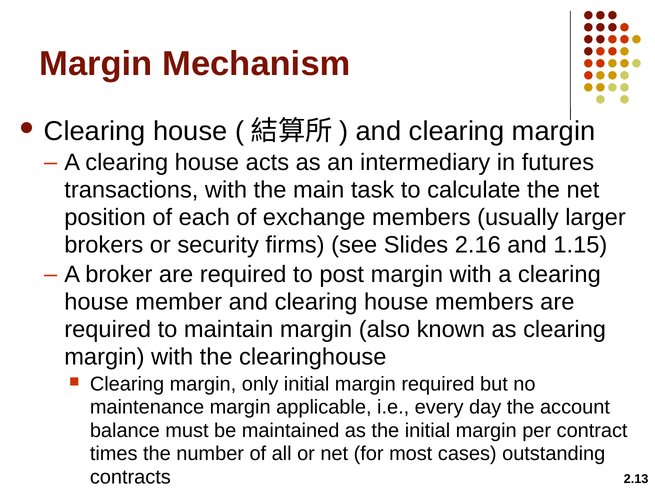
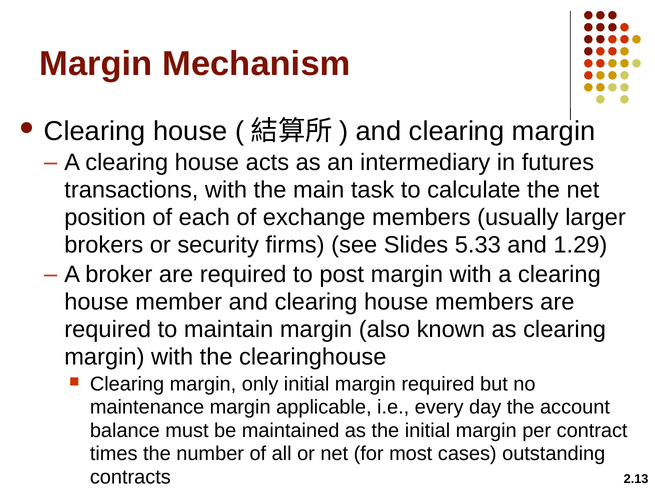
2.16: 2.16 -> 5.33 (478, 245)
1.15: 1.15 -> 1.29 (580, 245)
